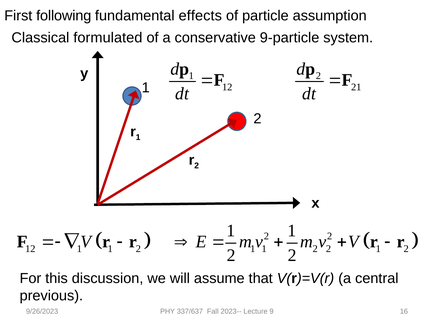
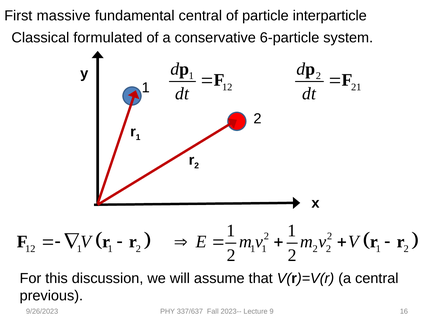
following: following -> massive (64, 16)
fundamental effects: effects -> central (200, 16)
assumption: assumption -> interparticle (330, 16)
9-particle: 9-particle -> 6-particle (290, 38)
